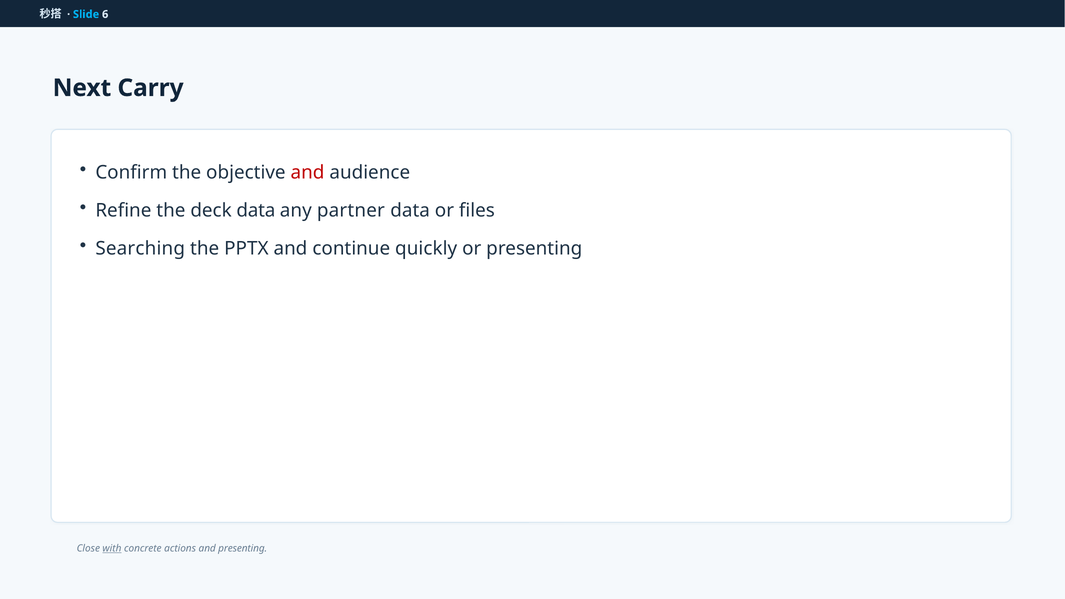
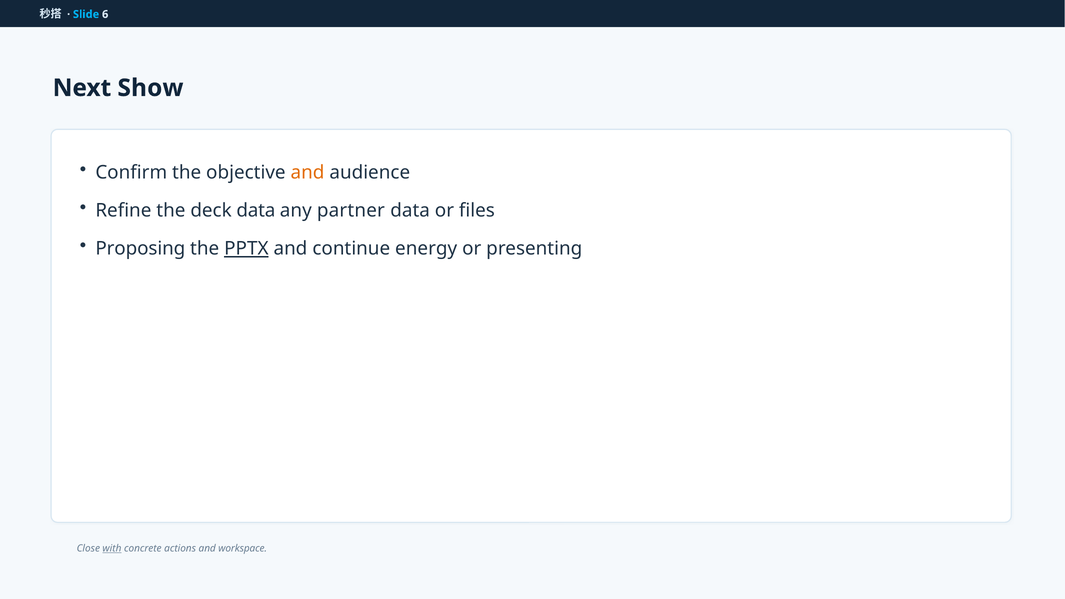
Carry: Carry -> Show (150, 88)
and colour: red -> orange (307, 172)
Searching: Searching -> Proposing (140, 249)
PPTX underline: none -> present (246, 249)
quickly: quickly -> energy (426, 249)
and presenting: presenting -> workspace (243, 549)
